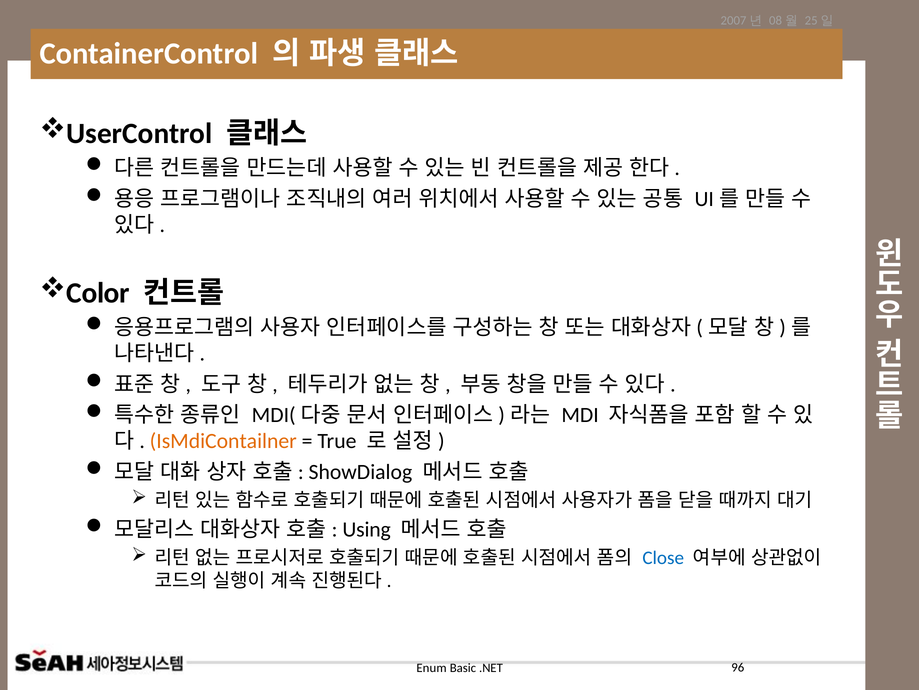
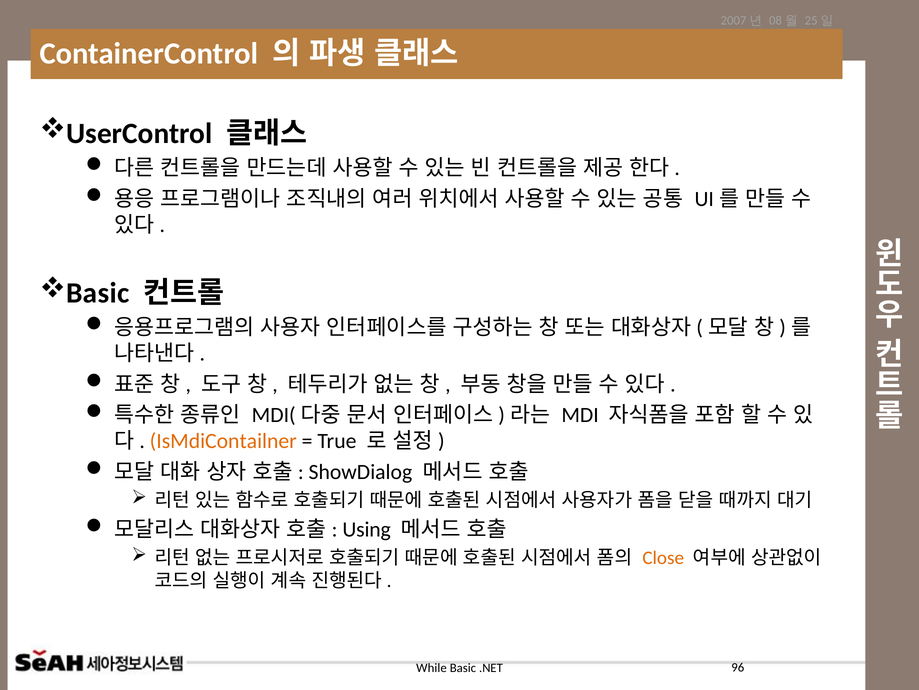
Color: Color -> Basic (98, 293)
Close colour: blue -> orange (663, 557)
Enum: Enum -> While (432, 667)
